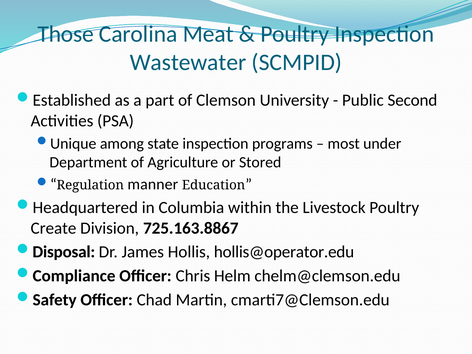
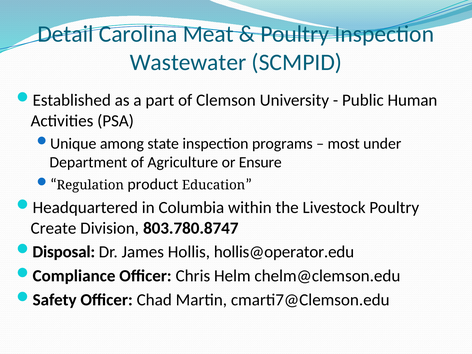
Those: Those -> Detail (66, 34)
Second: Second -> Human (412, 100)
Stored: Stored -> Ensure (260, 162)
manner: manner -> product (153, 184)
725.163.8867: 725.163.8867 -> 803.780.8747 (191, 228)
